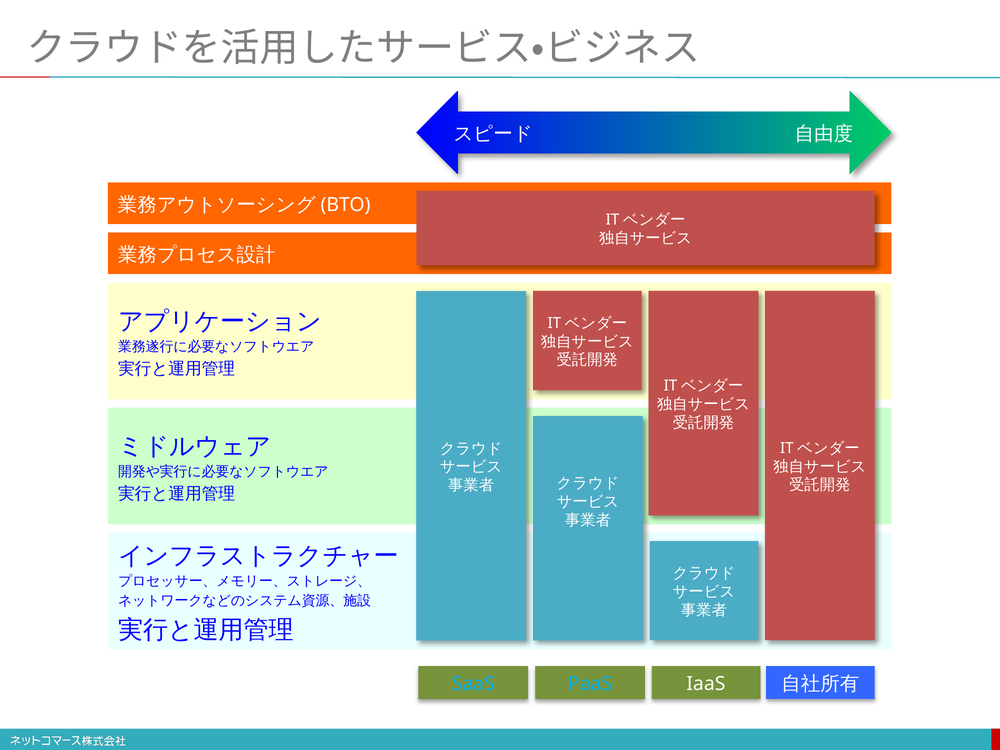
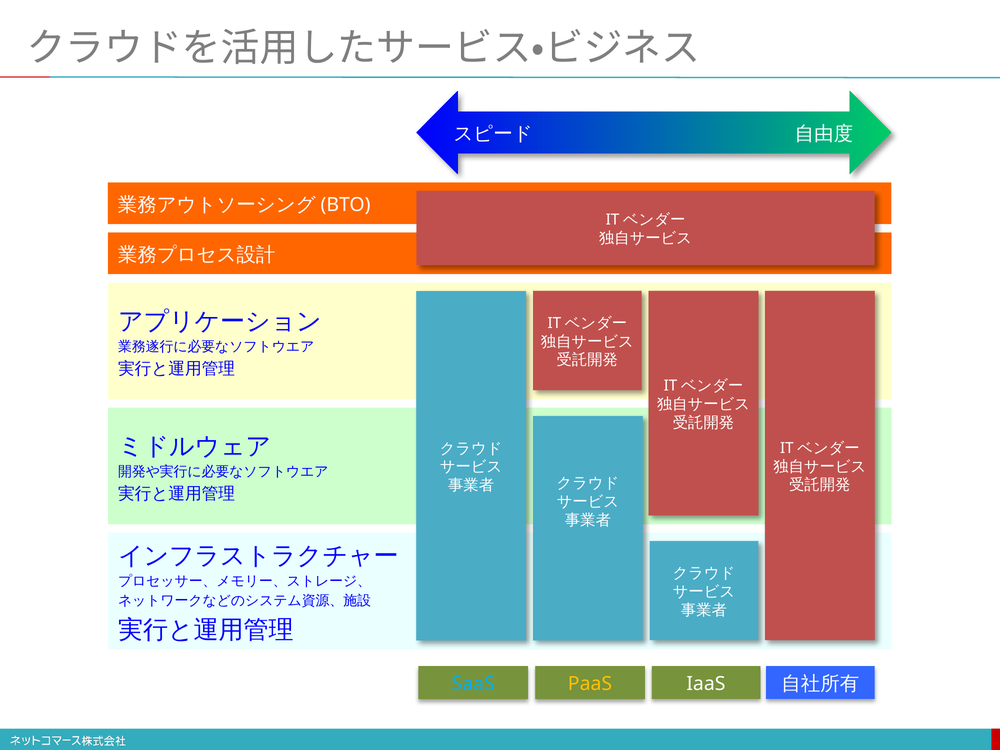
PaaS colour: light blue -> yellow (590, 684)
